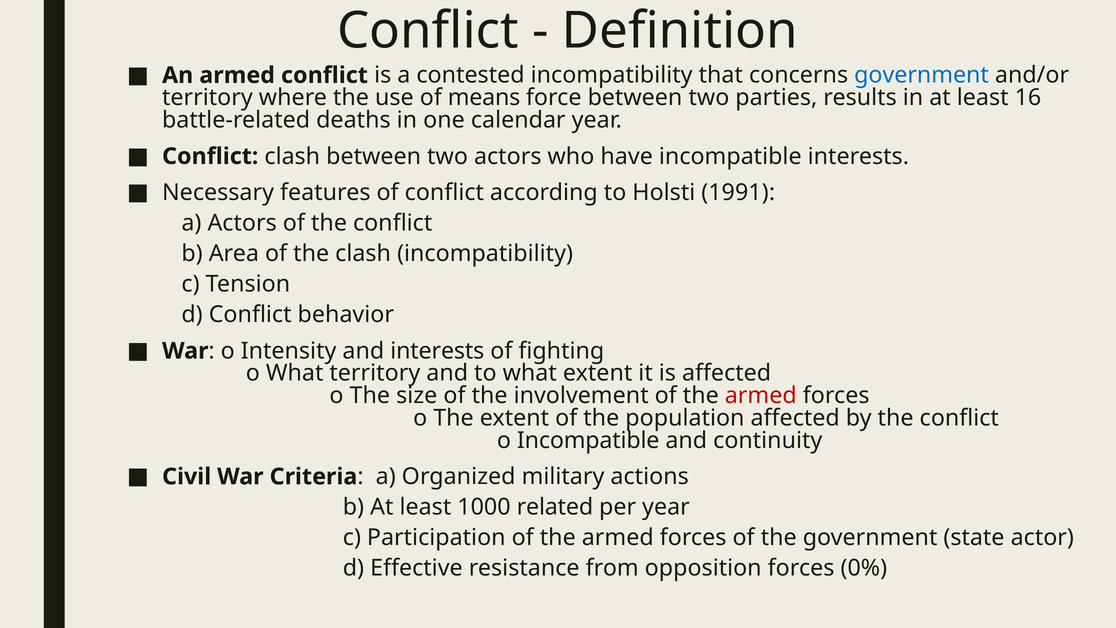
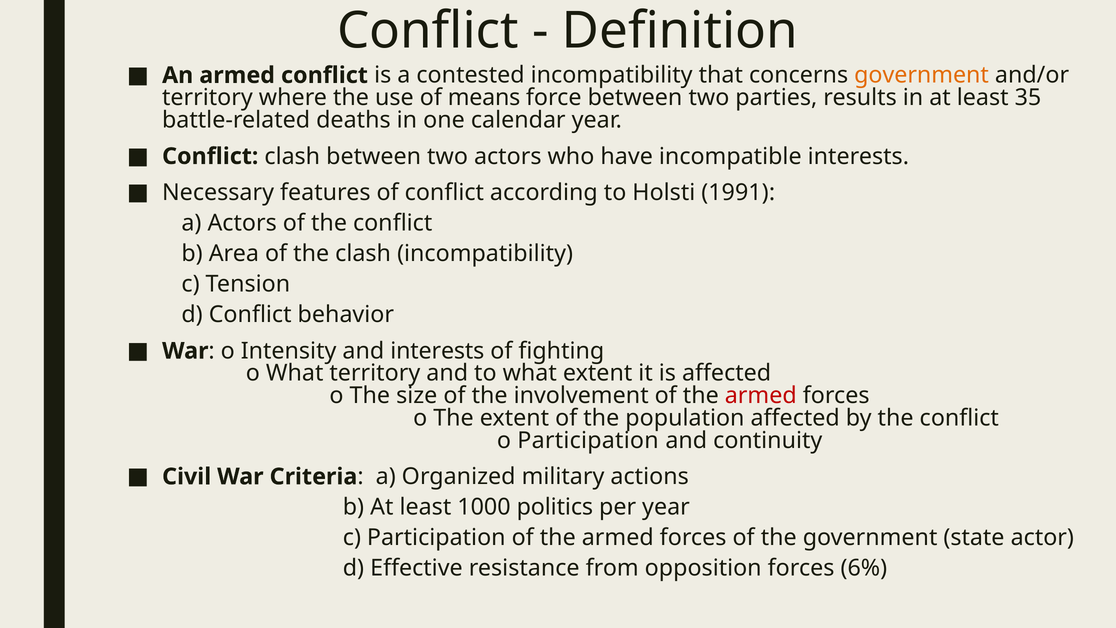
government colour: blue -> orange (922, 75)
16: 16 -> 35 (1028, 98)
o Incompatible: Incompatible -> Participation (588, 440)
related: related -> politics (555, 507)
0%: 0% -> 6% (864, 568)
